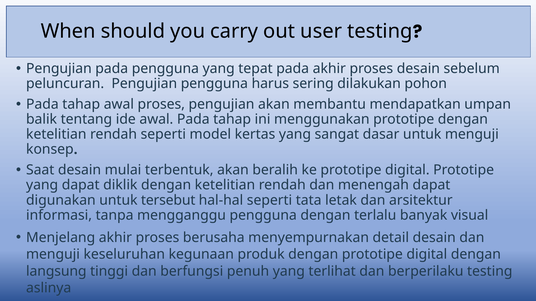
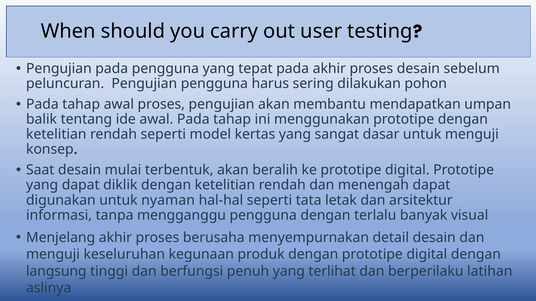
tersebut: tersebut -> nyaman (168, 200)
berperilaku testing: testing -> latihan (490, 272)
